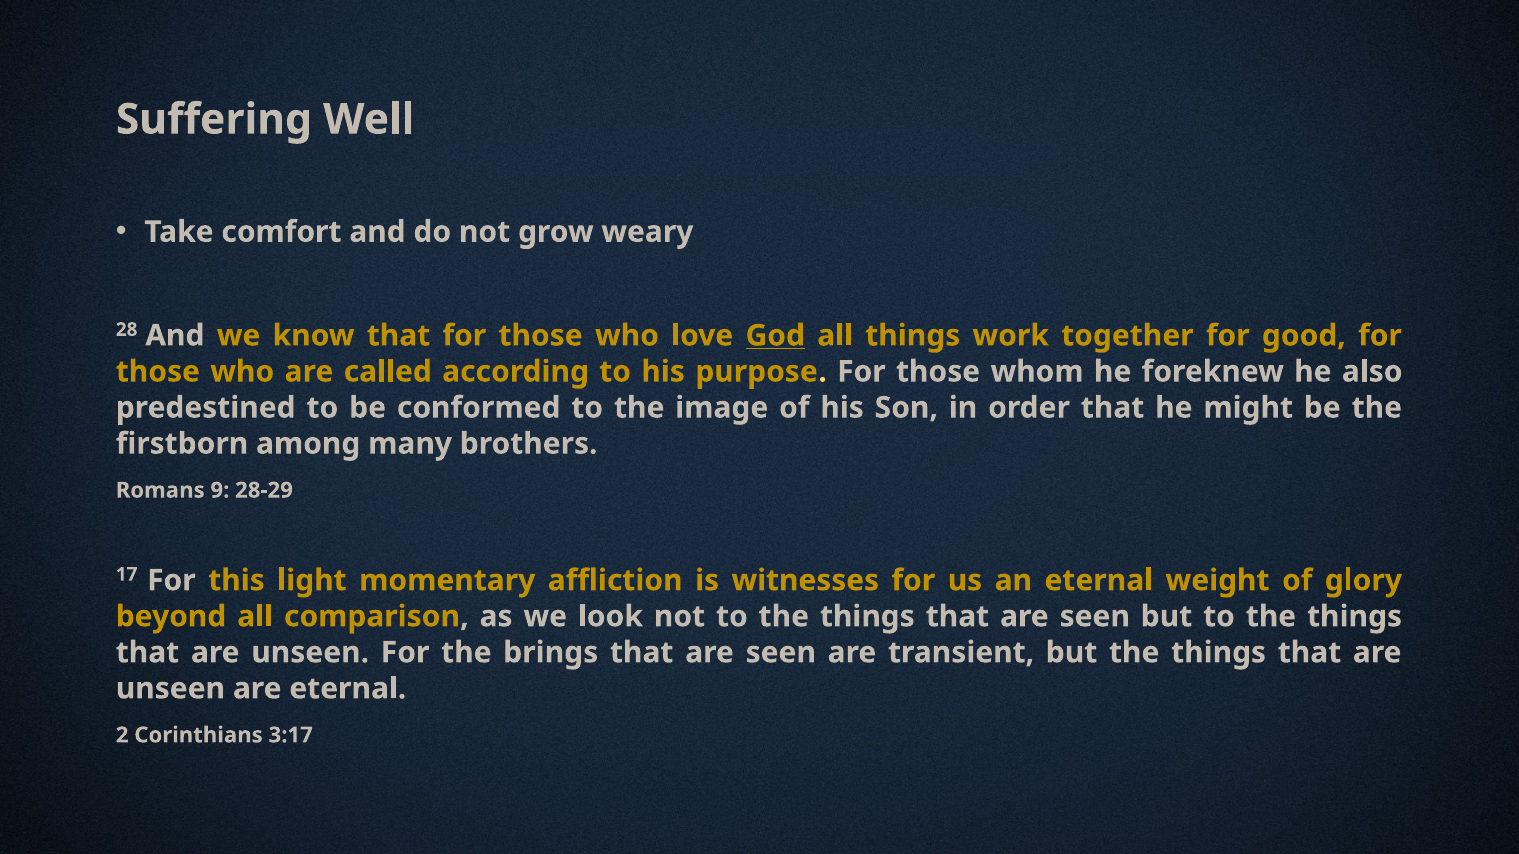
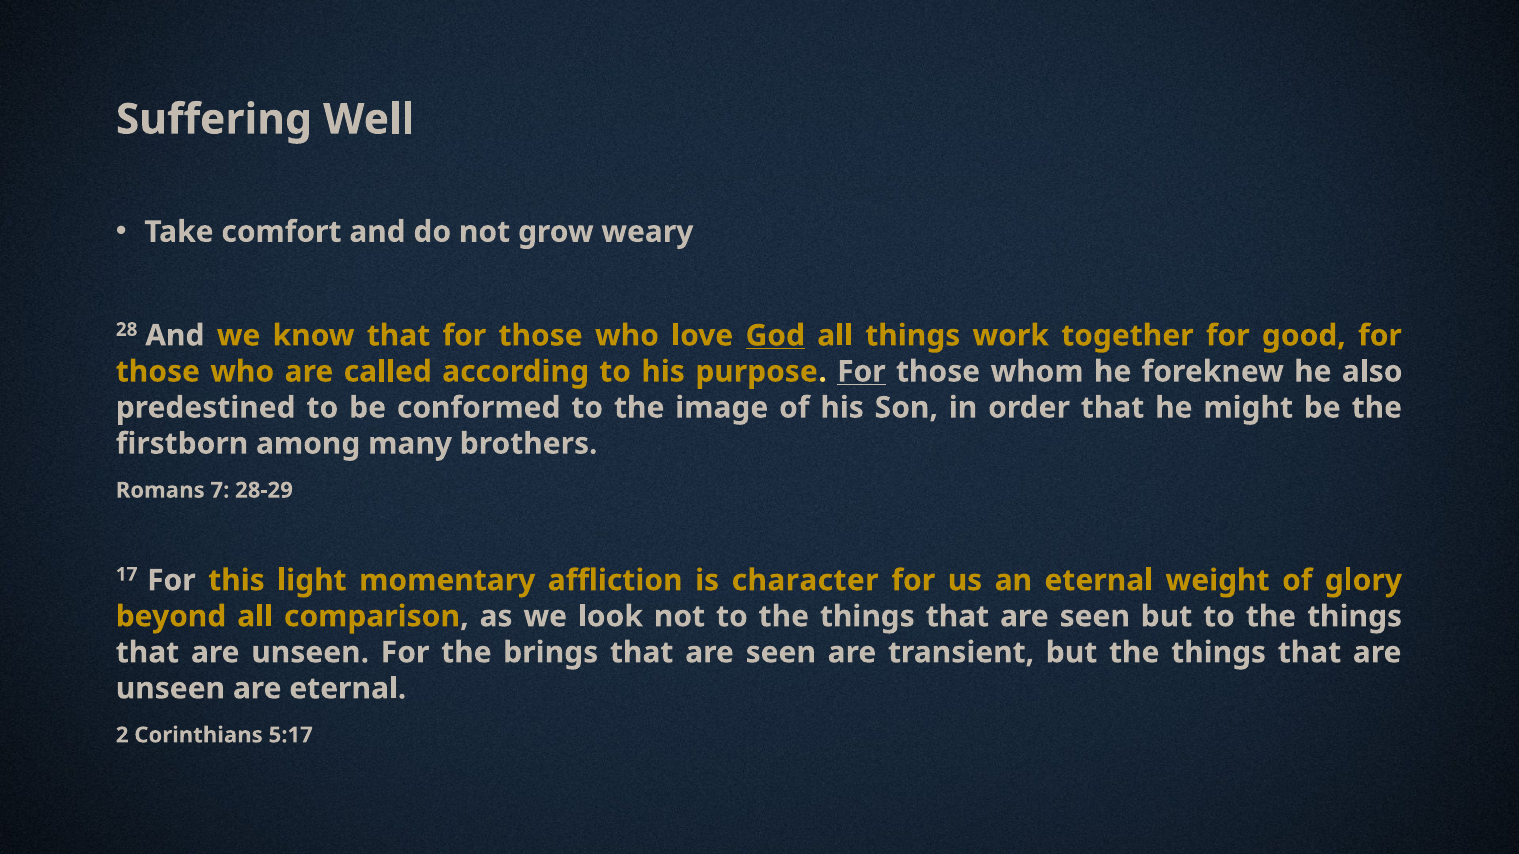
For underline: none -> present (861, 372)
9: 9 -> 7 (220, 491)
witnesses: witnesses -> character (805, 581)
3:17: 3:17 -> 5:17 (291, 735)
